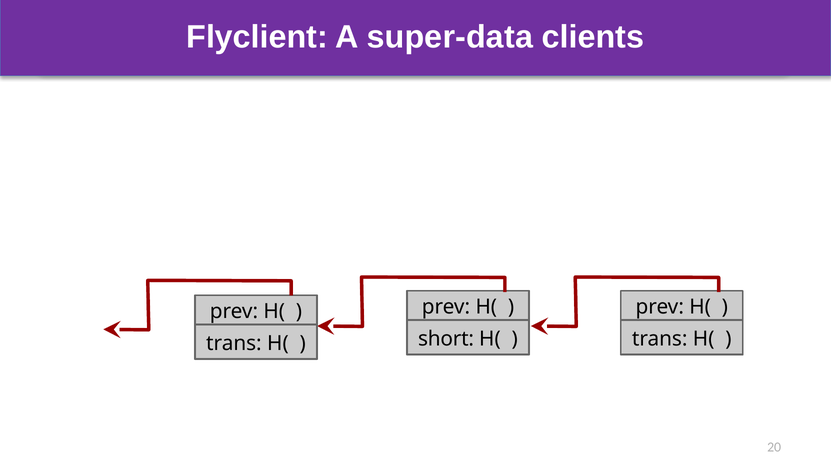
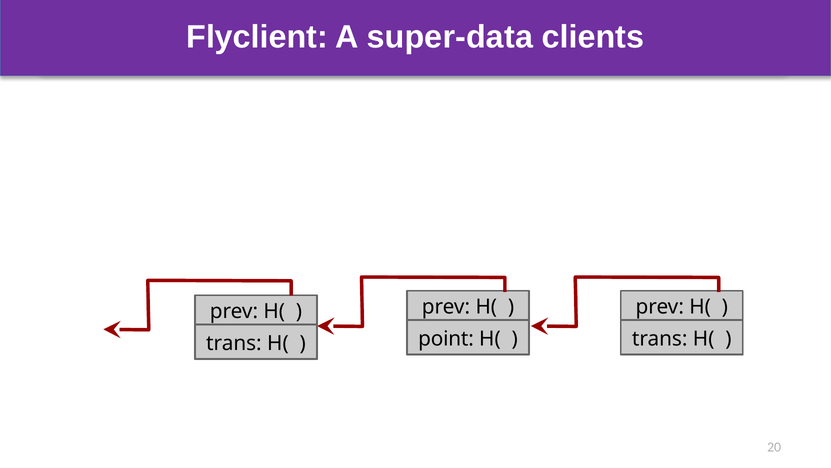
short: short -> point (446, 338)
